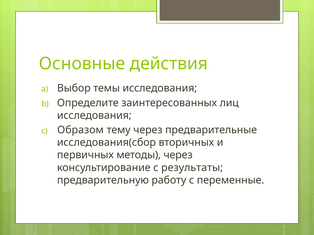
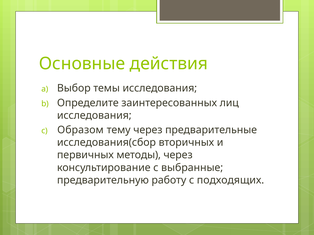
результаты: результаты -> выбранные (192, 168)
переменные: переменные -> подходящих (231, 180)
